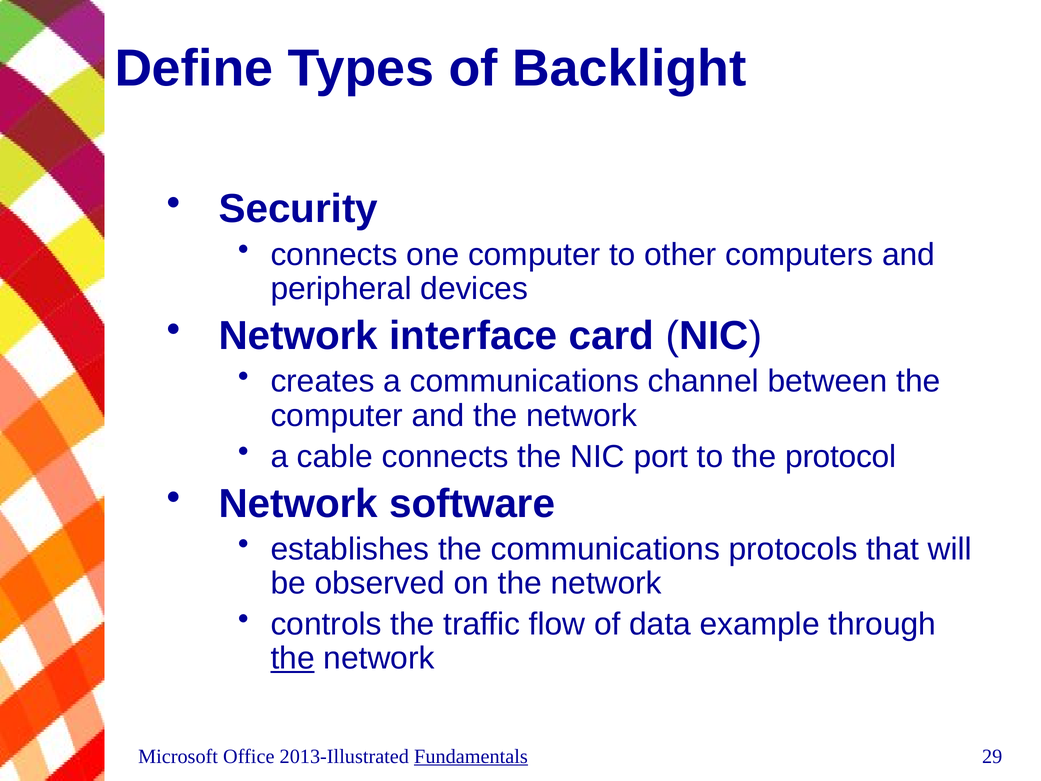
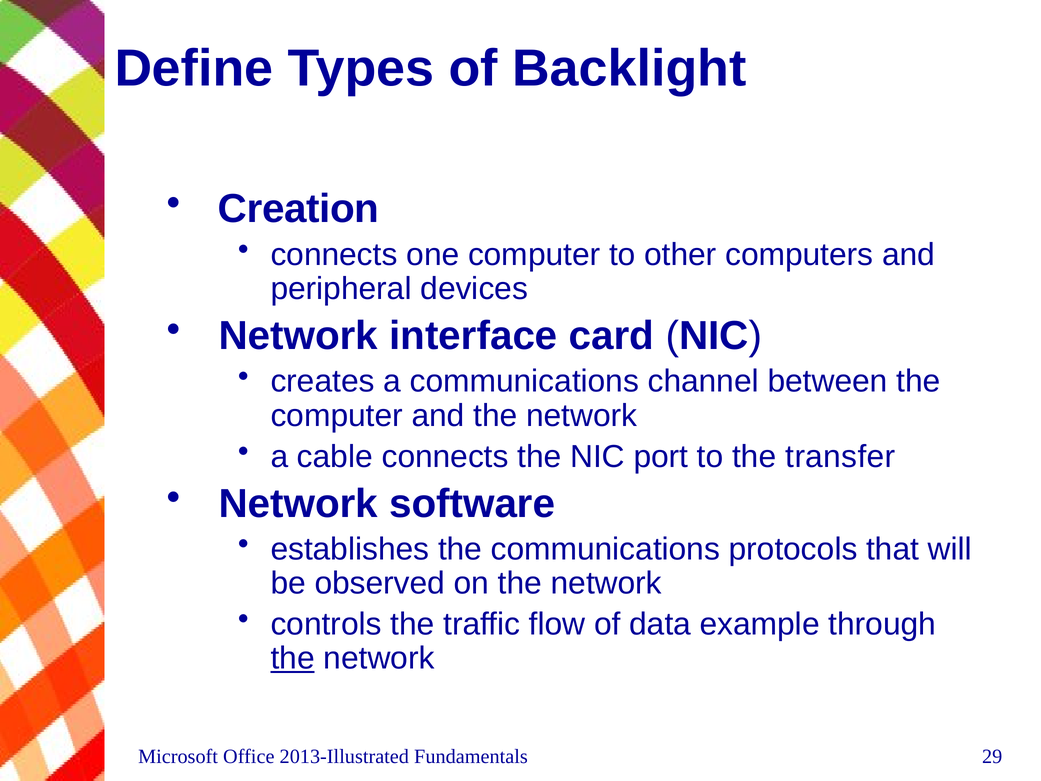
Security: Security -> Creation (298, 209)
protocol: protocol -> transfer (840, 456)
Fundamentals underline: present -> none (471, 756)
